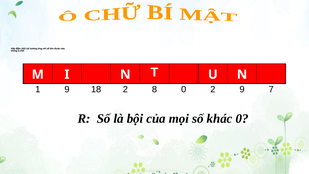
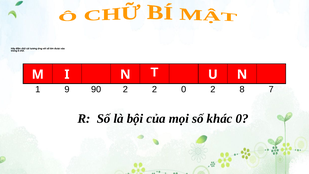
18: 18 -> 90 (96, 89)
2 8: 8 -> 2 (154, 89)
2 9: 9 -> 8 (242, 89)
